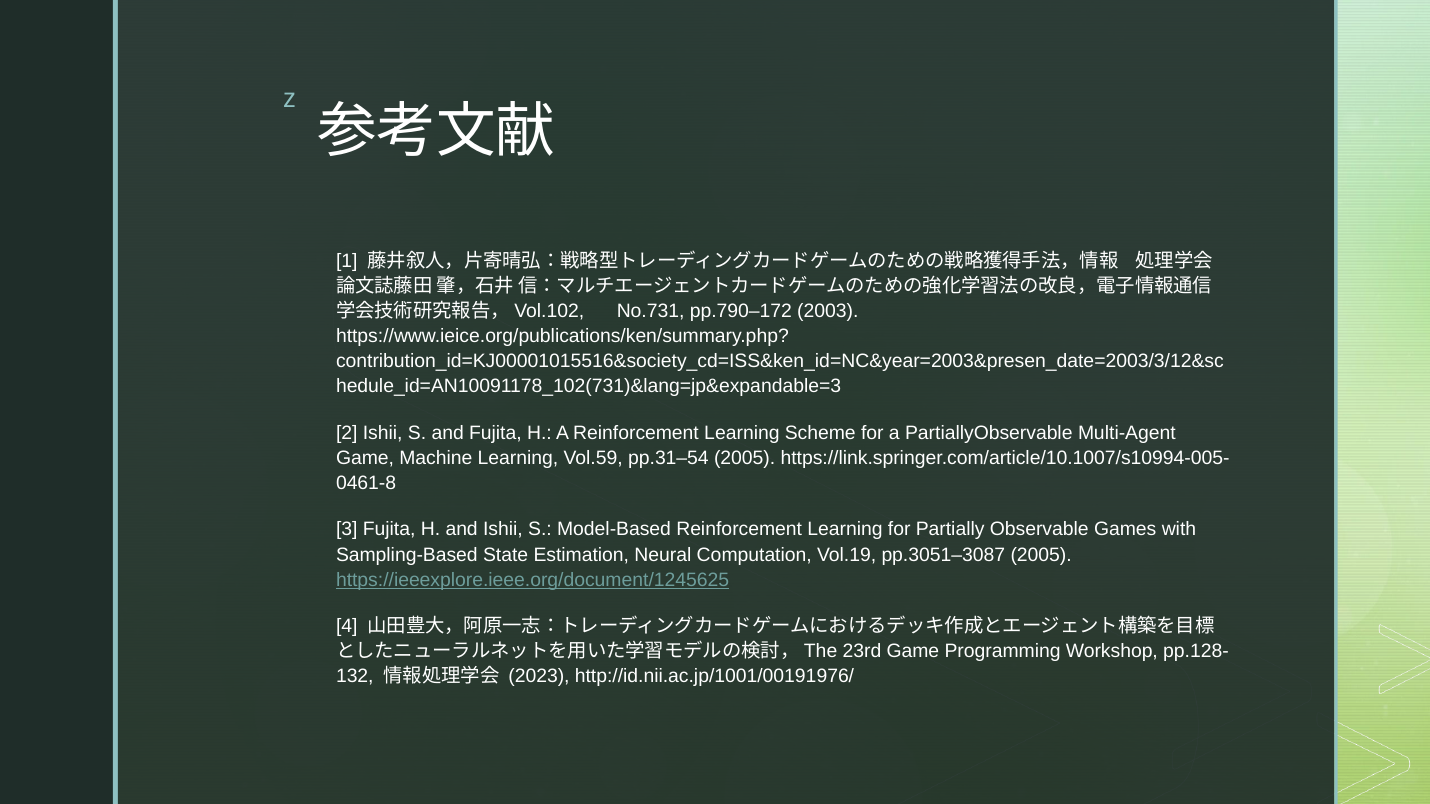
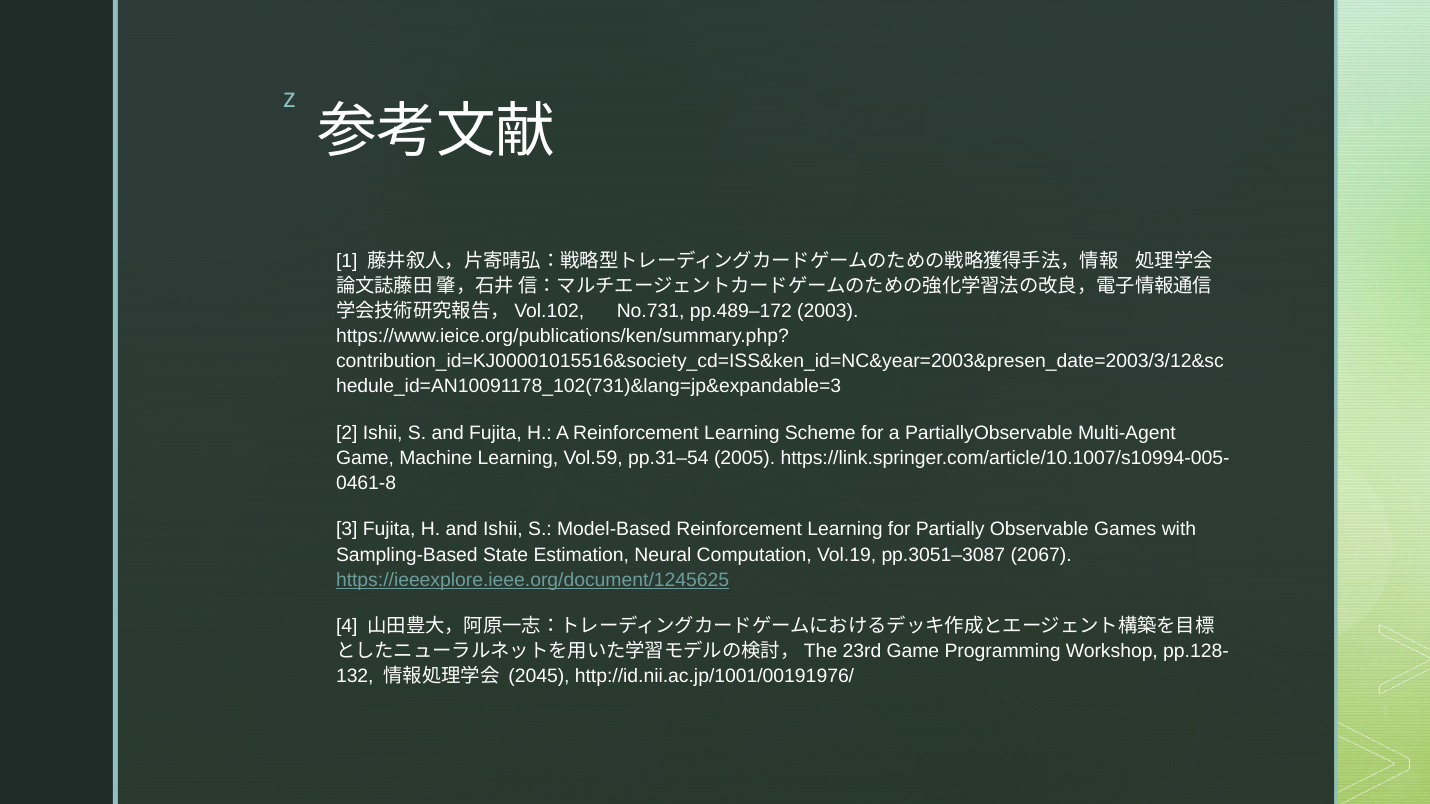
pp.790–172: pp.790–172 -> pp.489–172 (741, 311)
pp.3051–3087 2005: 2005 -> 2067 (1041, 555)
2023: 2023 -> 2045 (539, 677)
